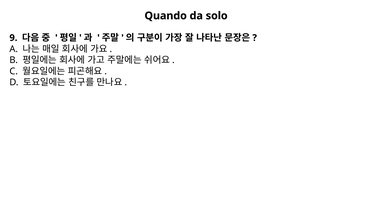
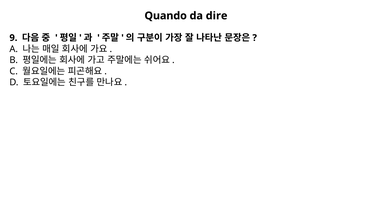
solo: solo -> dire (217, 16)
